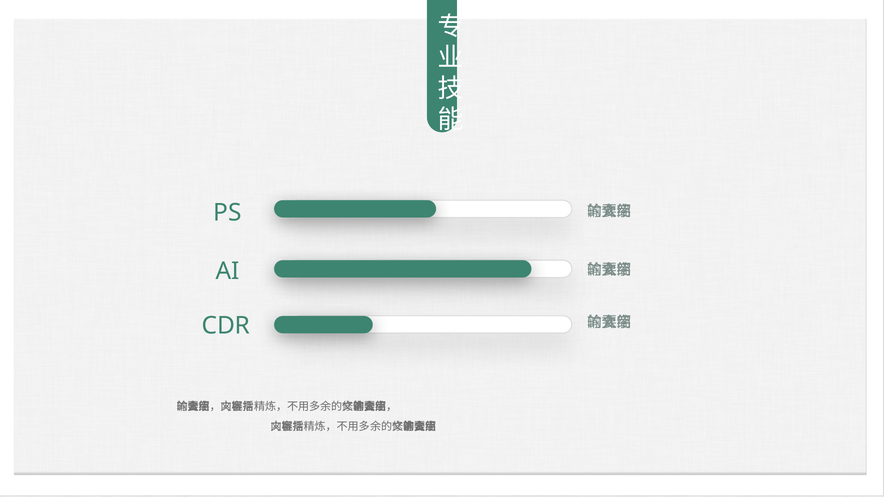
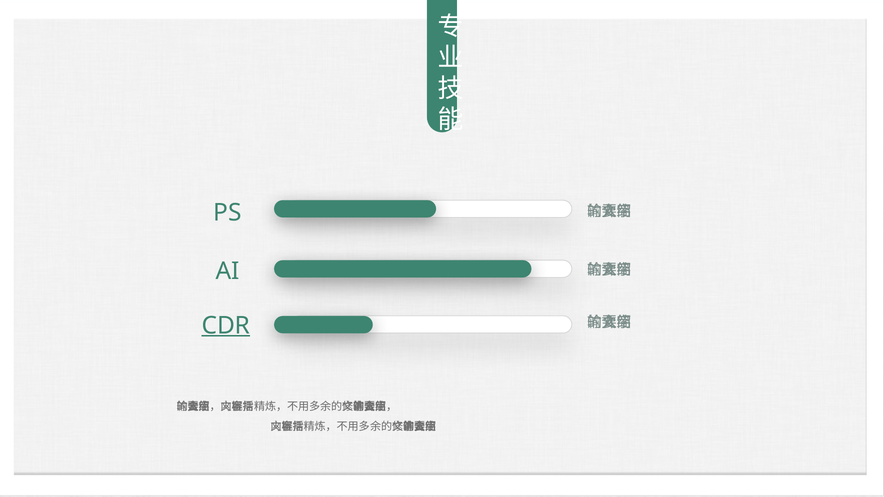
CDR underline: none -> present (226, 326)
